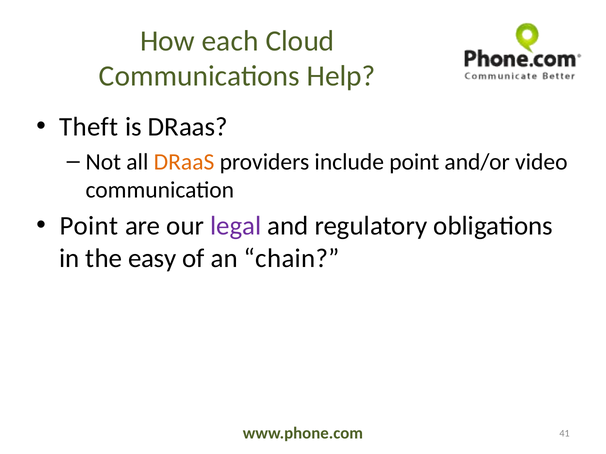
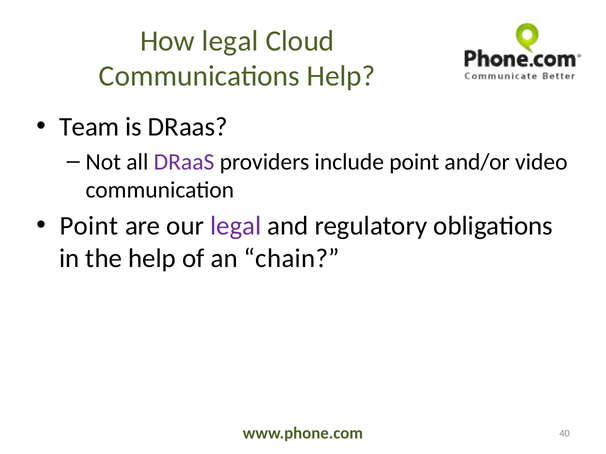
How each: each -> legal (230, 41)
Theft: Theft -> Team (89, 127)
DRaaS colour: orange -> purple (184, 162)
the easy: easy -> help (152, 258)
41: 41 -> 40 (565, 434)
